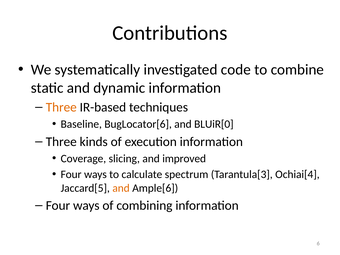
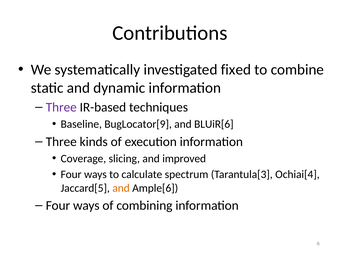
code: code -> fixed (236, 70)
Three colour: orange -> purple (61, 107)
BugLocator[6: BugLocator[6 -> BugLocator[9 (138, 124)
BLUiR[0: BLUiR[0 -> BLUiR[6 (214, 124)
